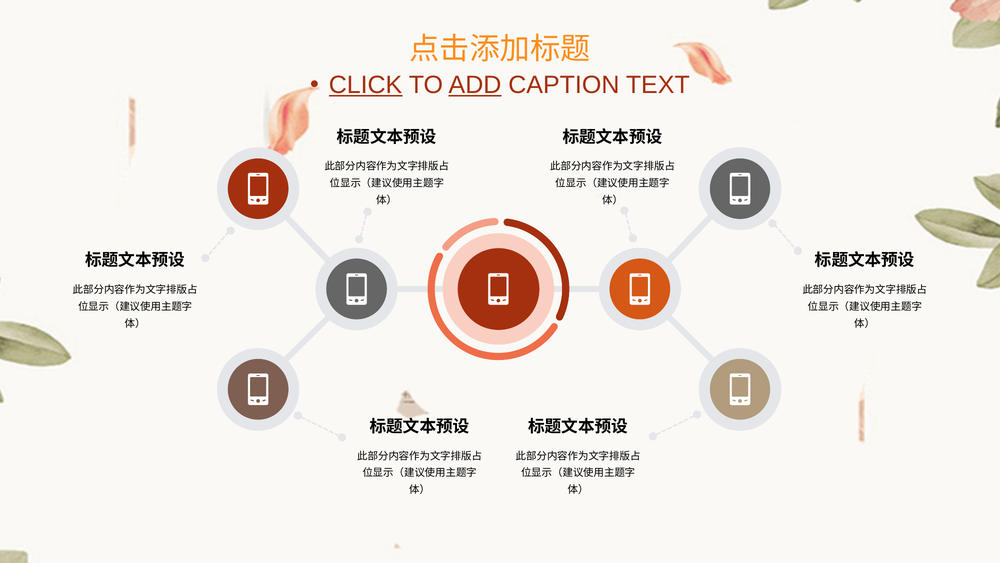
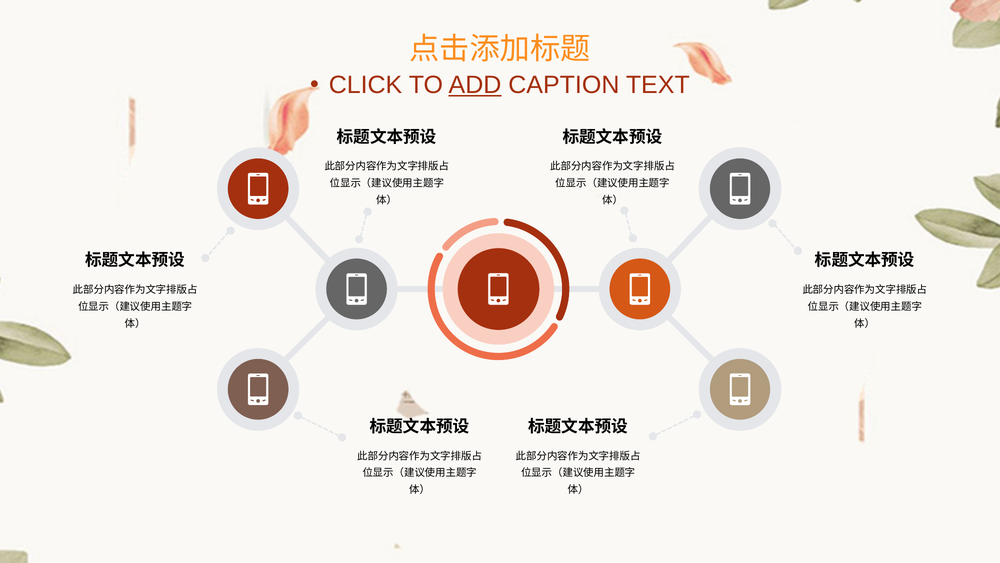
CLICK underline: present -> none (366, 85)
